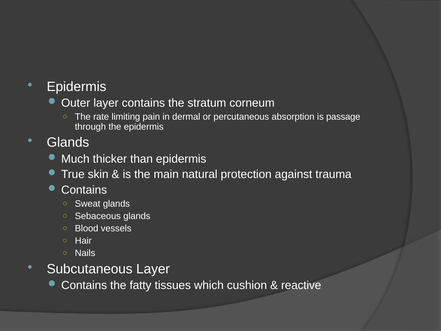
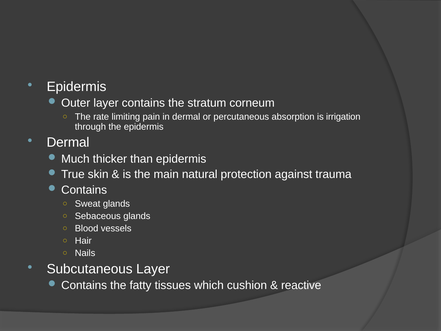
passage: passage -> irrigation (343, 117)
Glands: Glands -> Dermal (68, 142)
